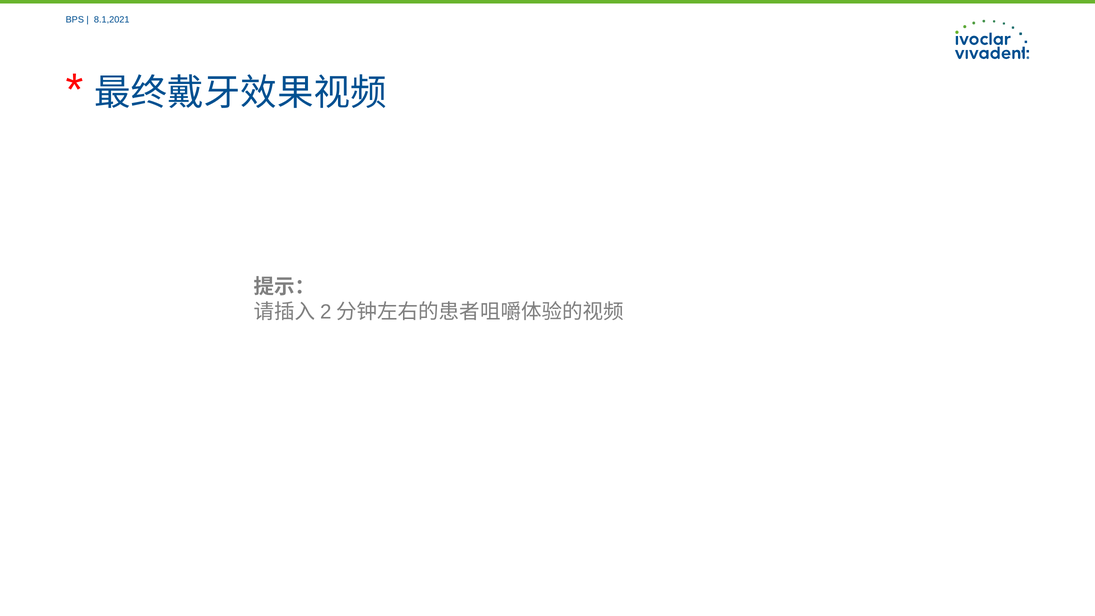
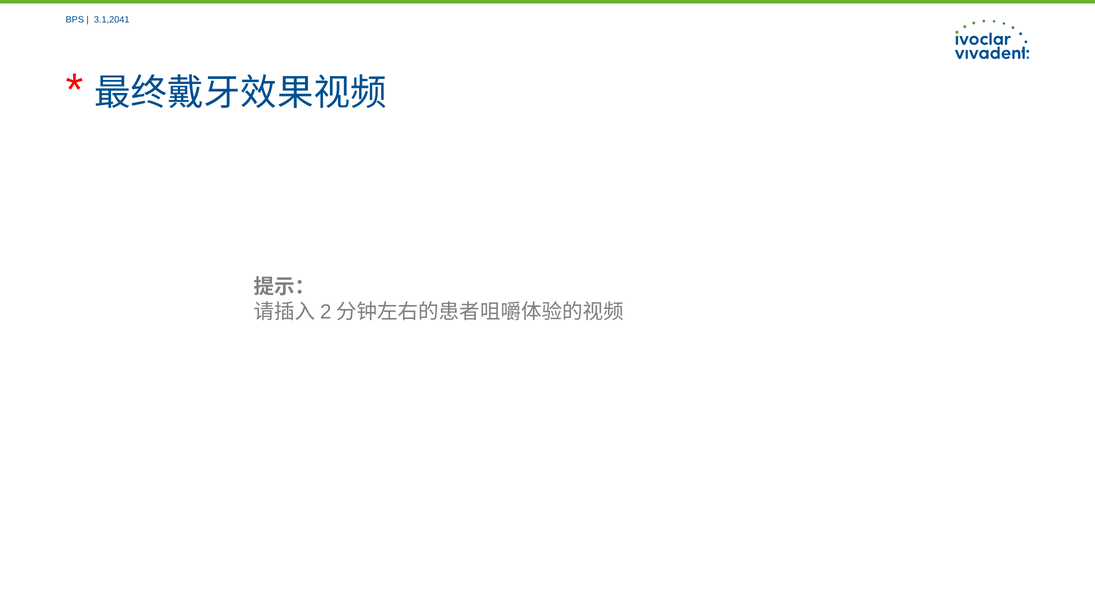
8.1,2021: 8.1,2021 -> 3.1,2041 (112, 20)
